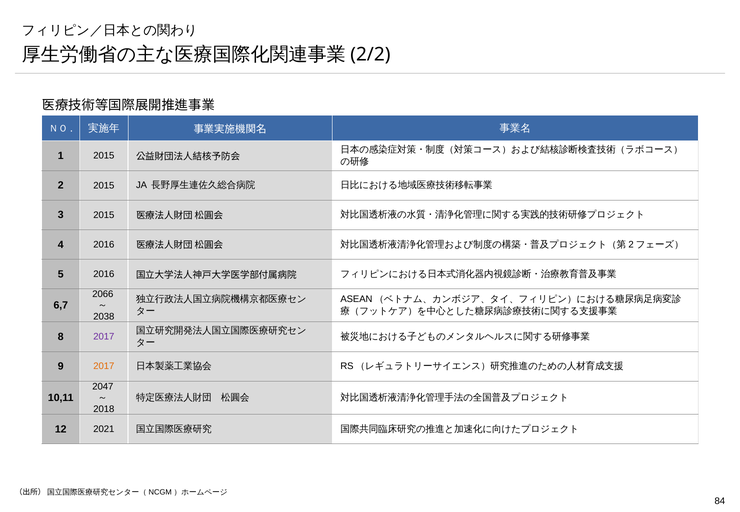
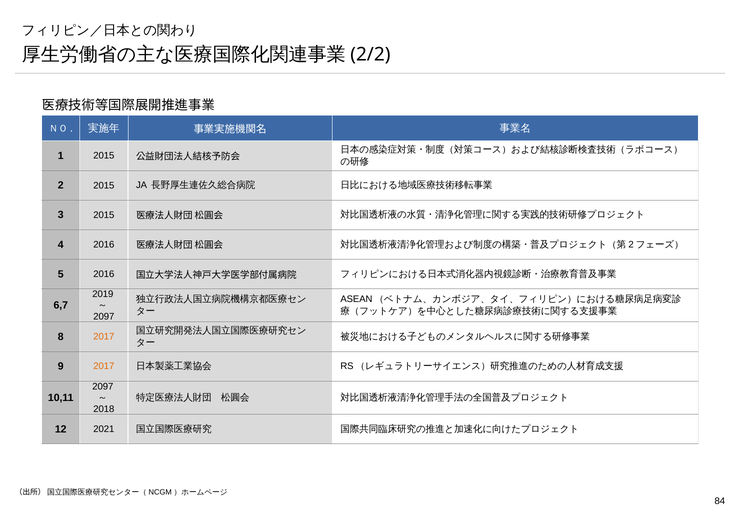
2066: 2066 -> 2019 (103, 294)
2038: 2038 -> 2097 (104, 317)
2017 colour: purple -> orange (104, 337)
2047: 2047 -> 2097 (103, 387)
